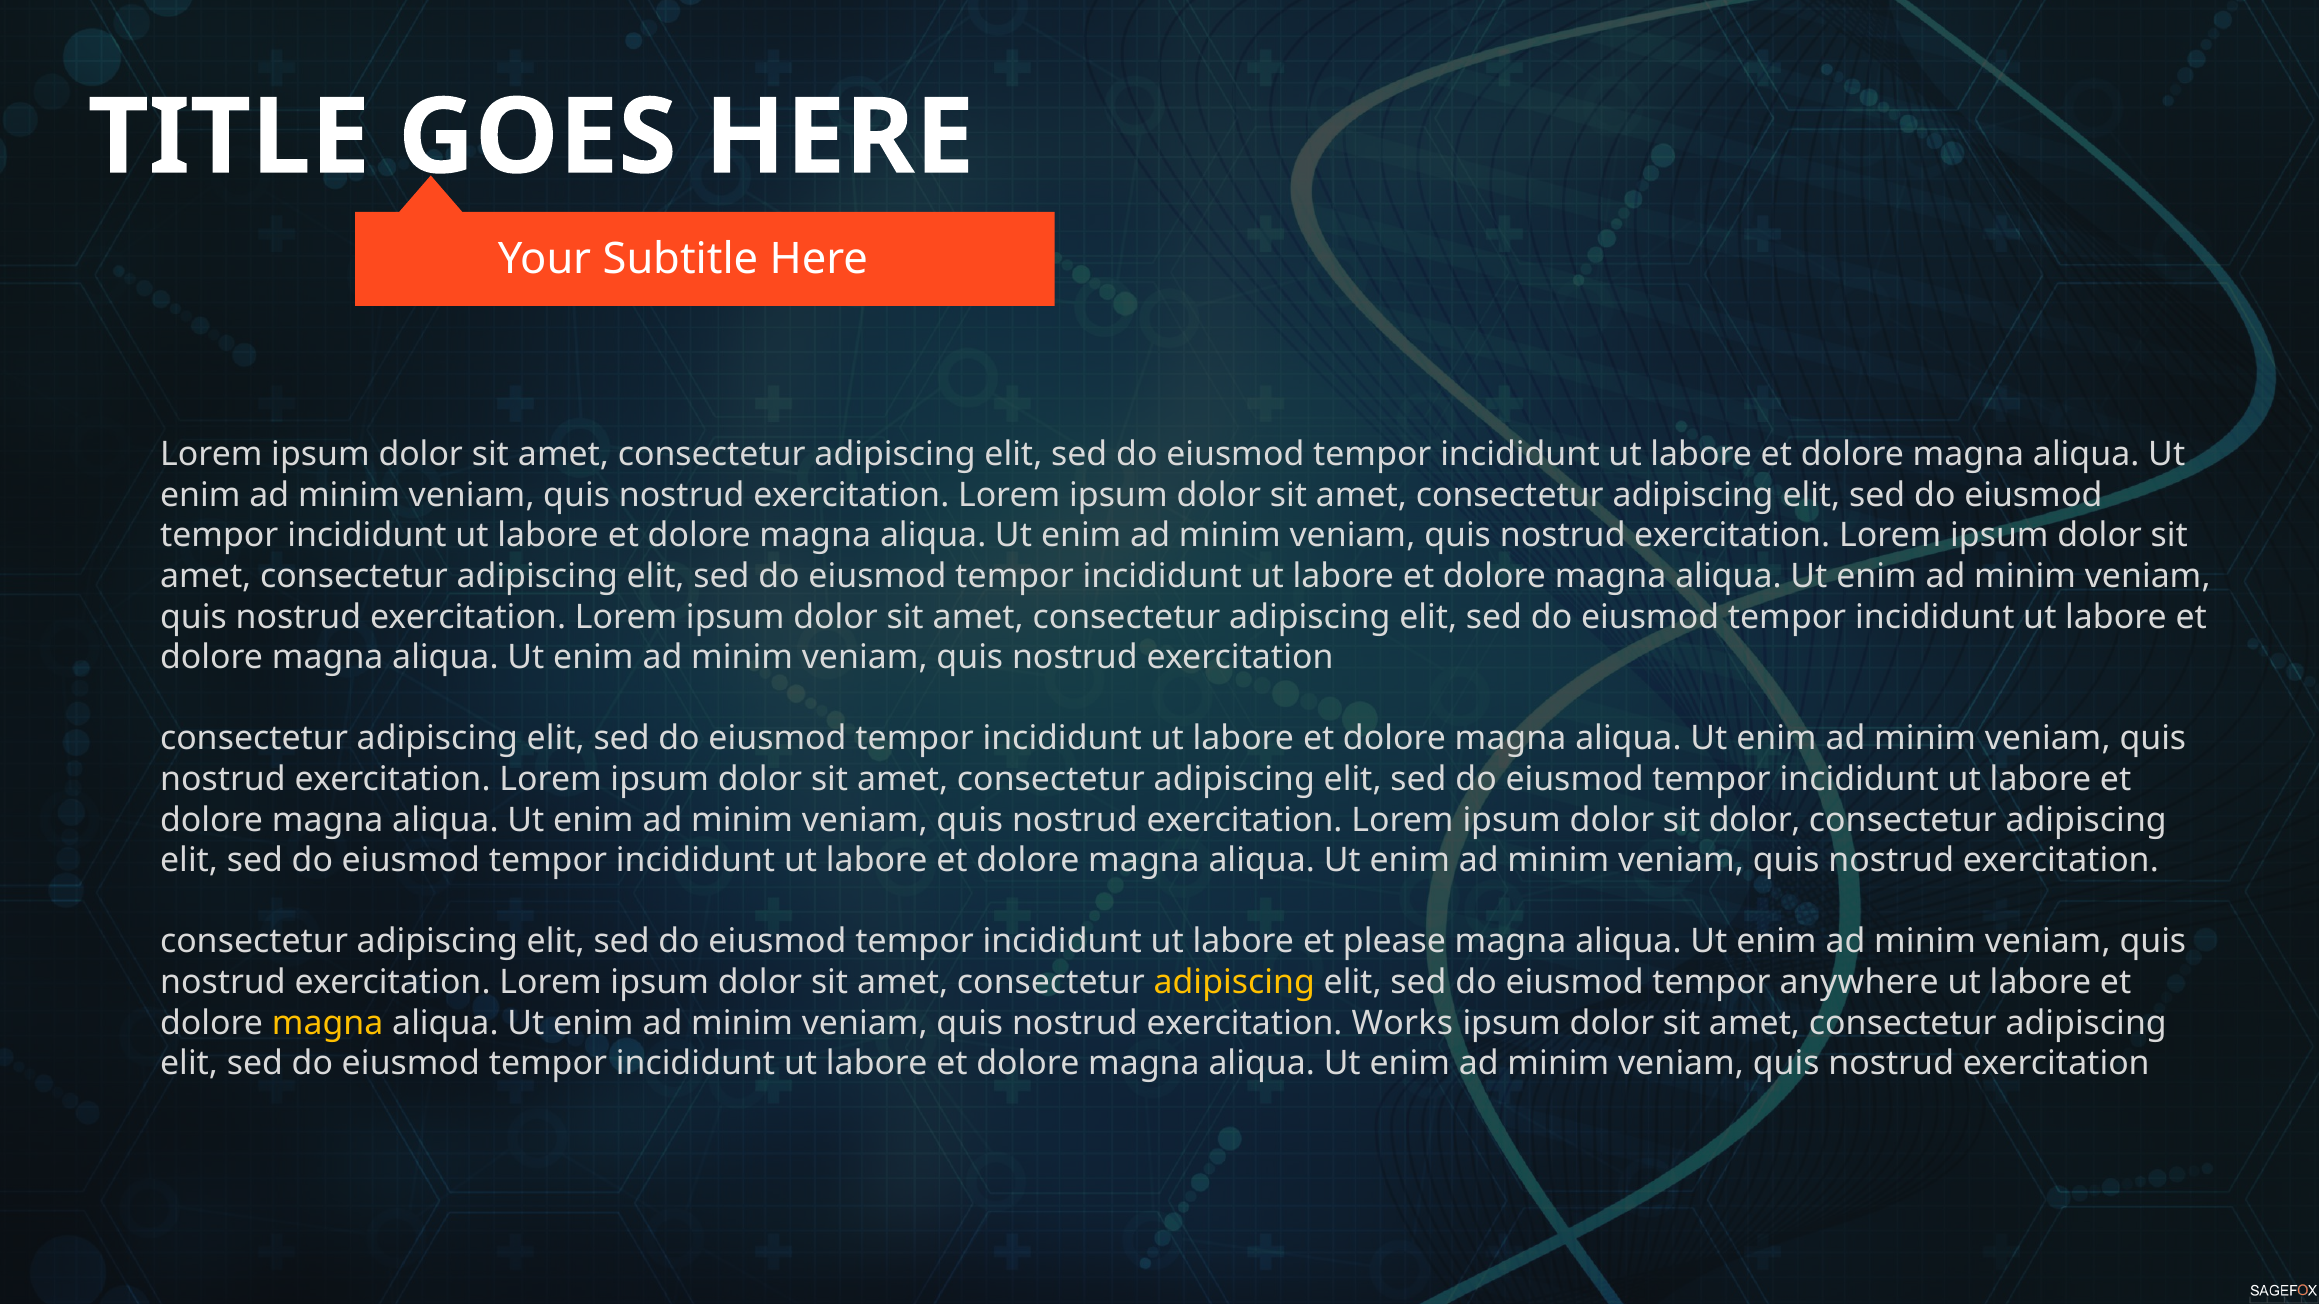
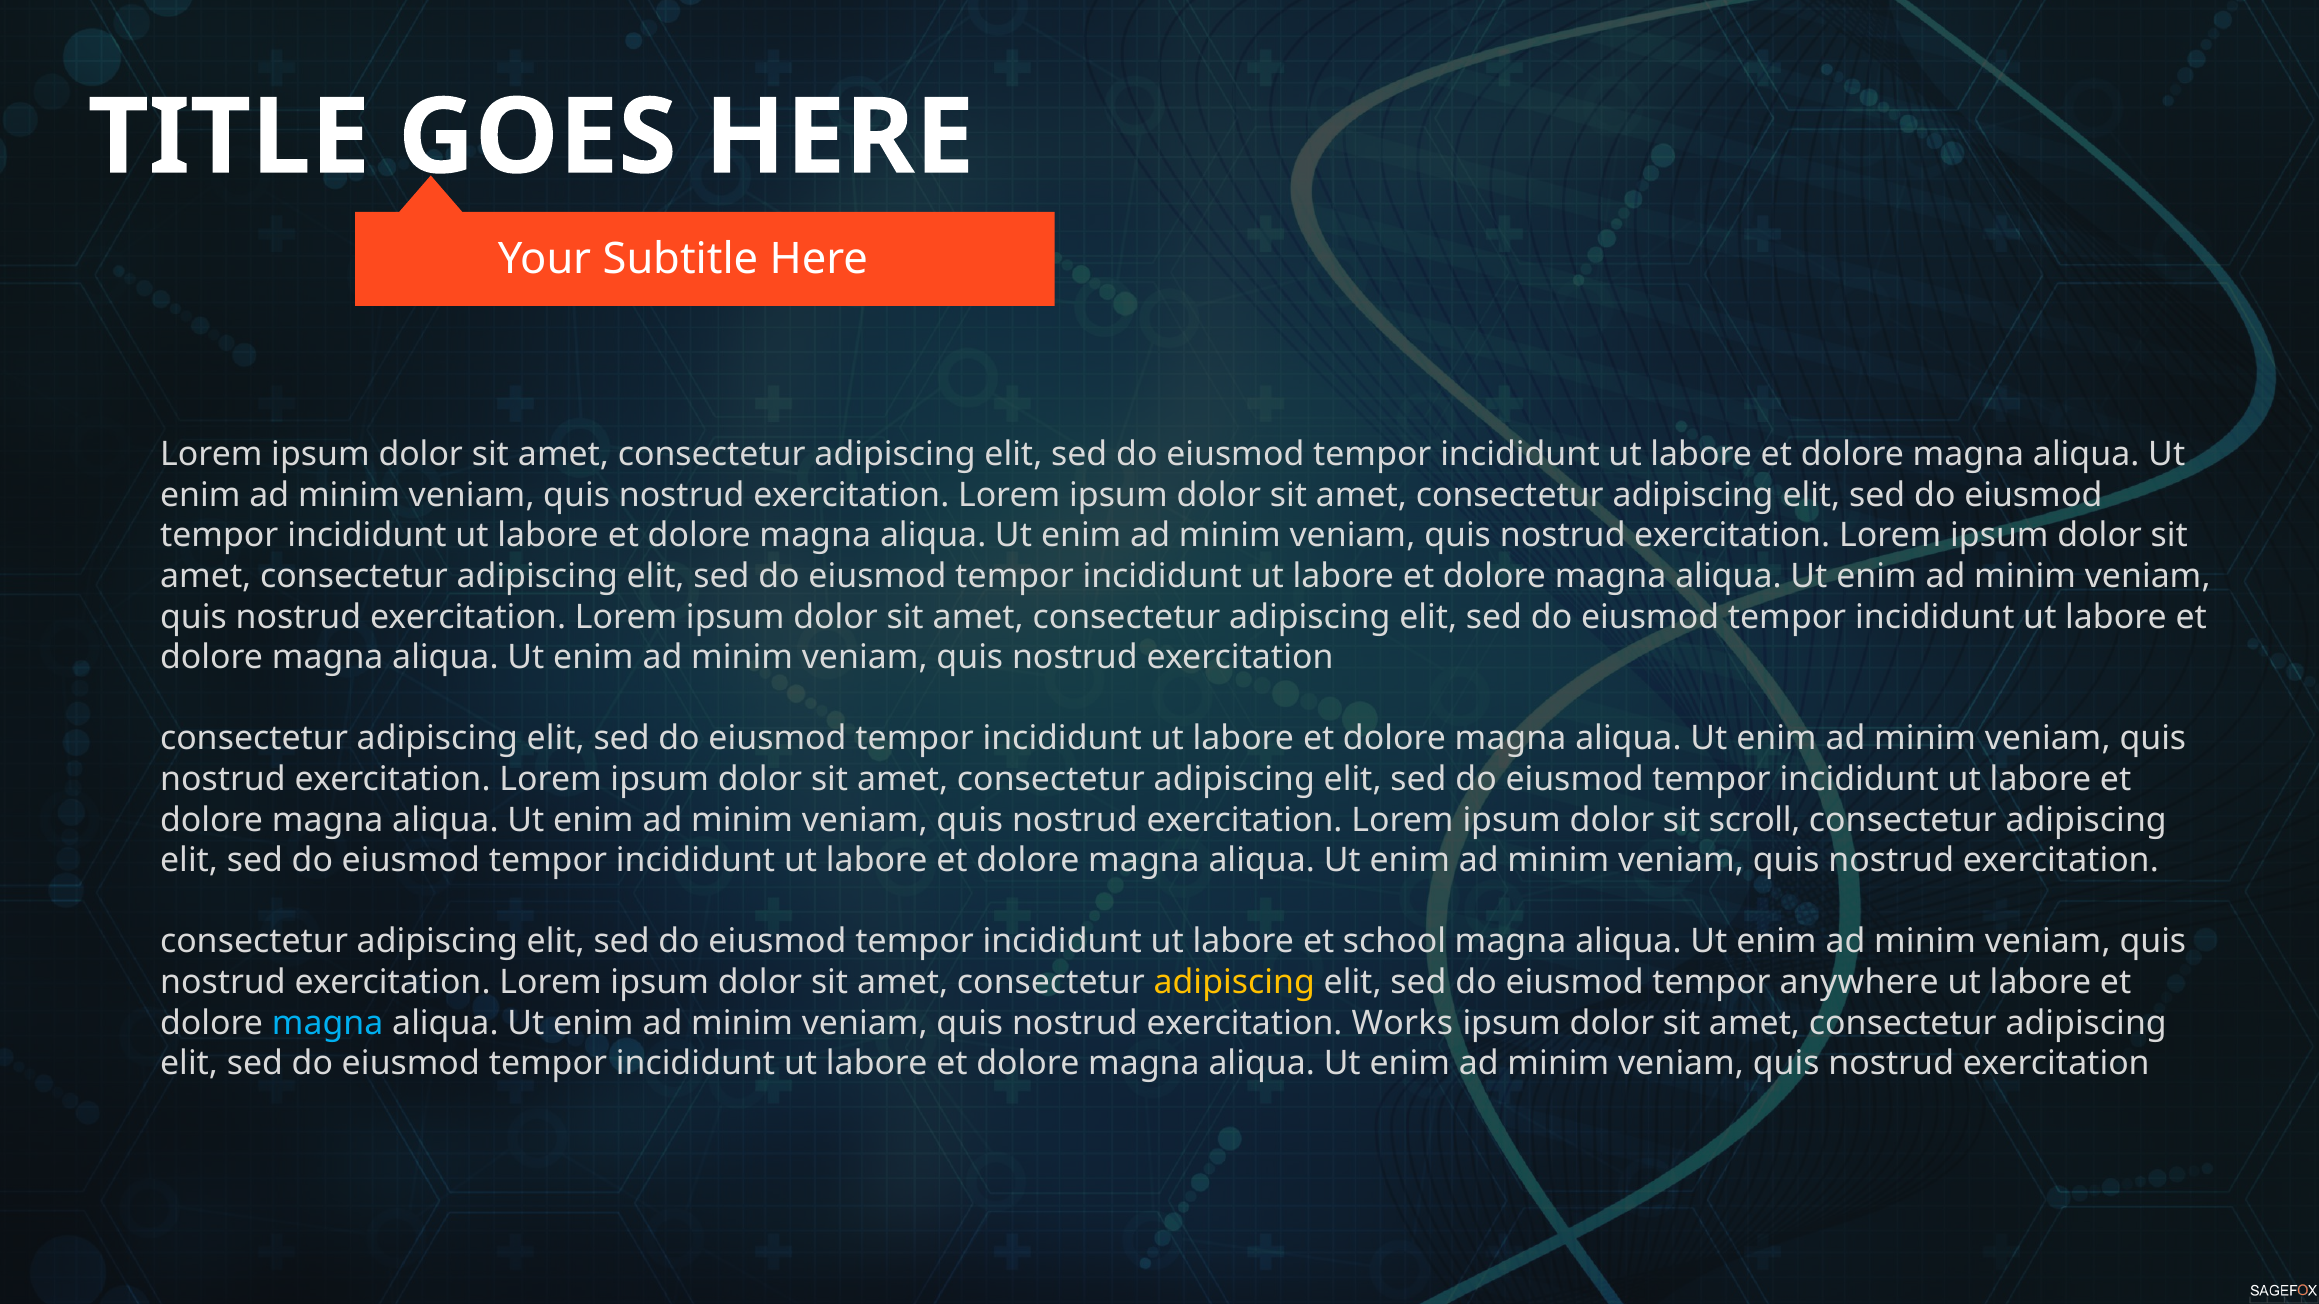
sit dolor: dolor -> scroll (1755, 820)
please: please -> school (1395, 942)
magna colour: yellow -> light blue (328, 1023)
